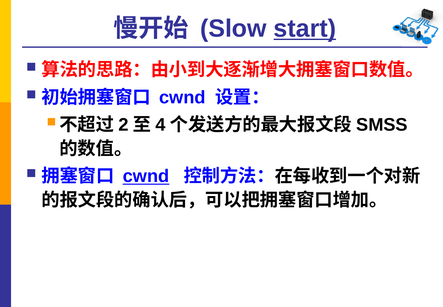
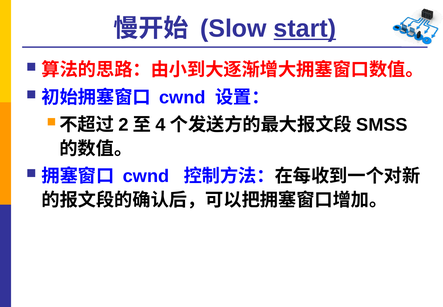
cwnd underline: present -> none (146, 176)
